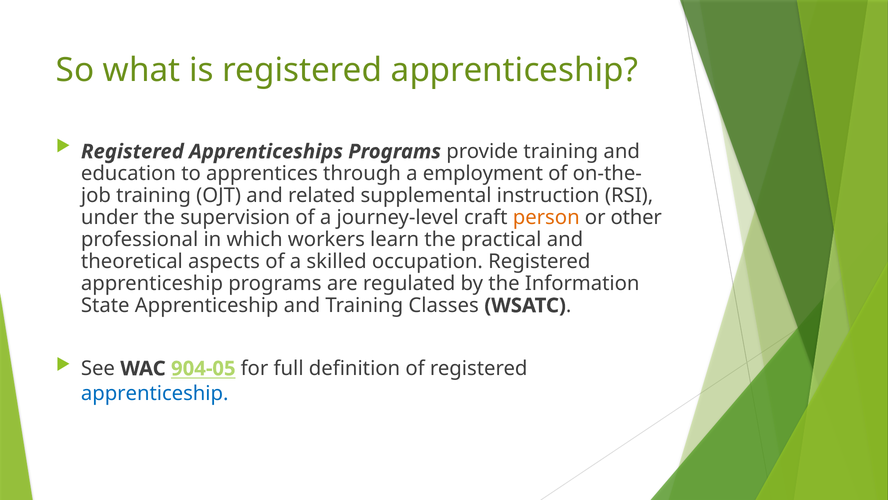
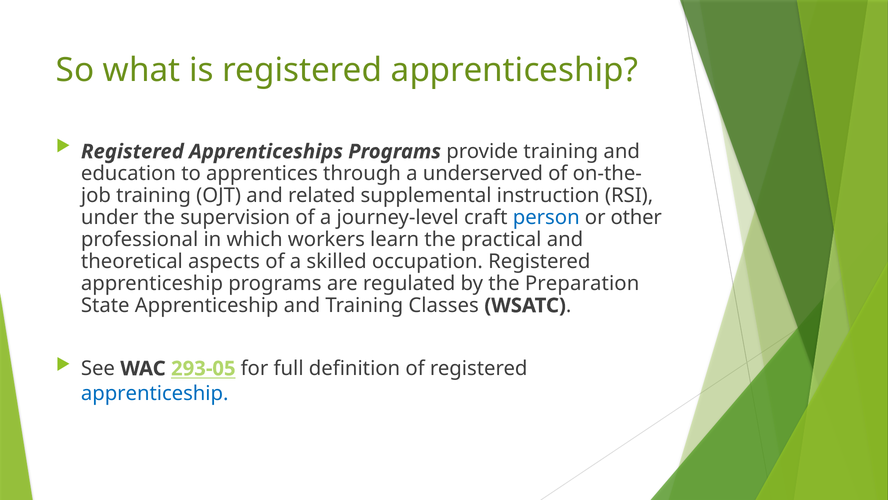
employment: employment -> underserved (483, 173)
person colour: orange -> blue (546, 217)
Information: Information -> Preparation (582, 283)
904-05: 904-05 -> 293-05 (203, 368)
